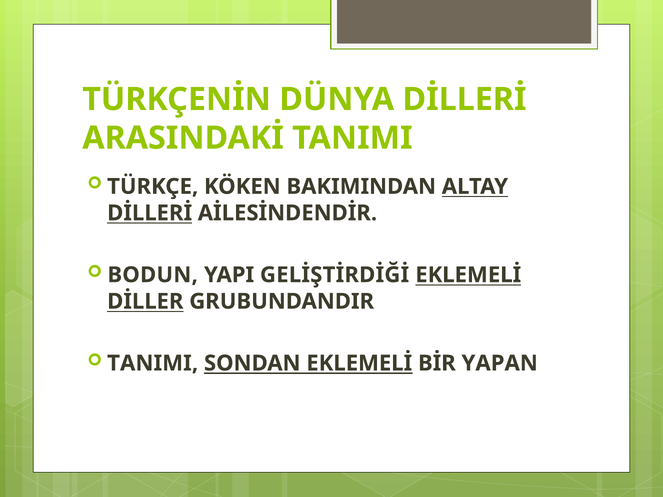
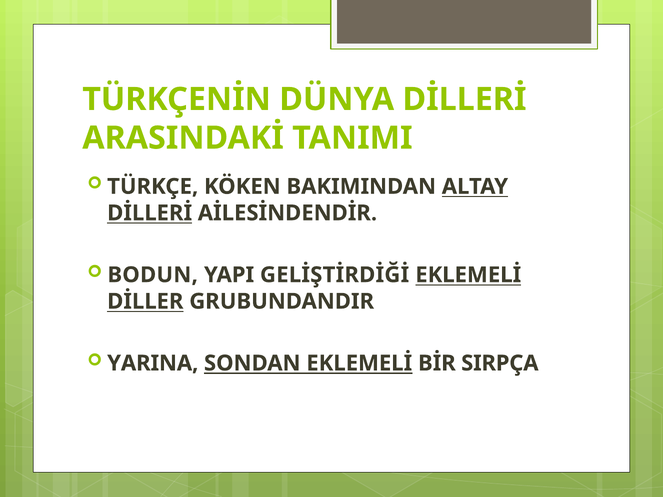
TANIMI: TANIMI -> YARINA (153, 363)
YAPAN: YAPAN -> SIRPÇA (500, 363)
